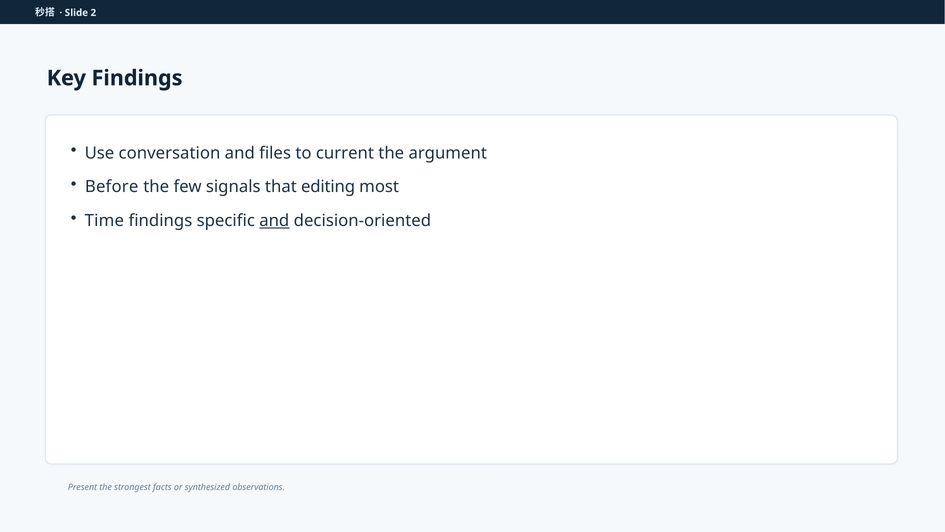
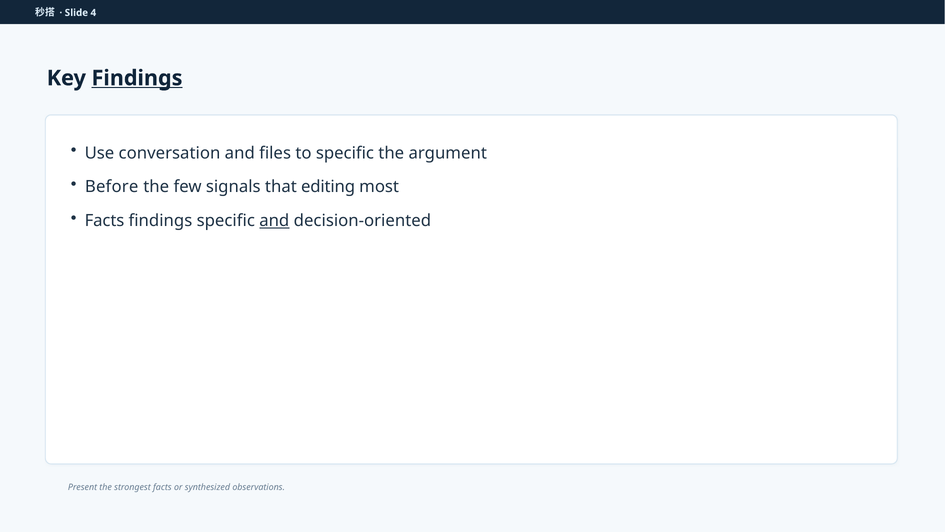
2: 2 -> 4 (93, 13)
Findings underline: none -> present (137, 78)
to current: current -> specific (345, 153)
Time: Time -> Facts (104, 221)
